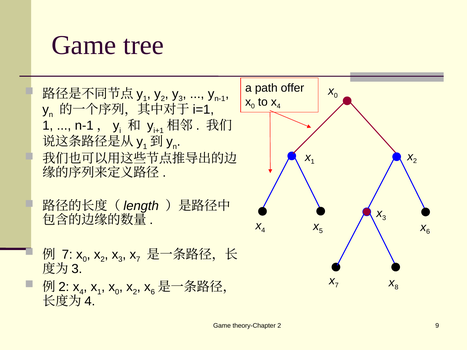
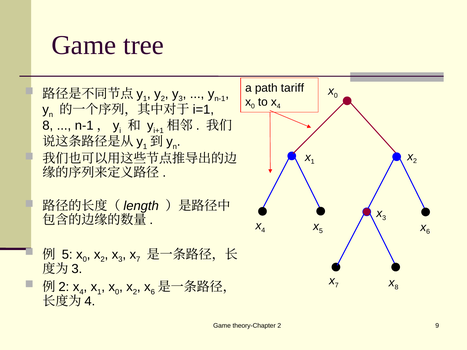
offer: offer -> tariff (292, 88)
1: 1 -> 8 (48, 126)
7: 7 -> 5 (67, 255)
